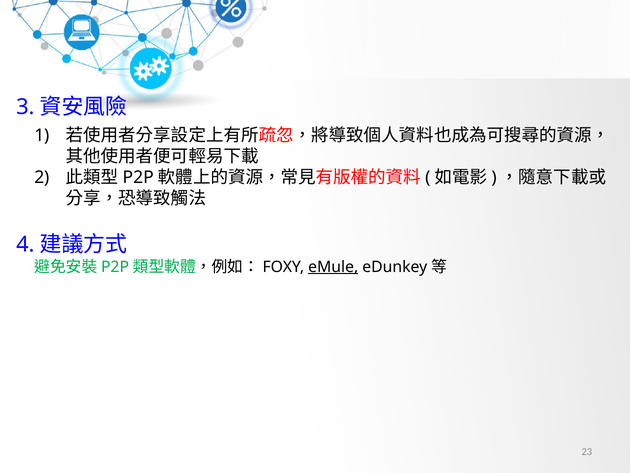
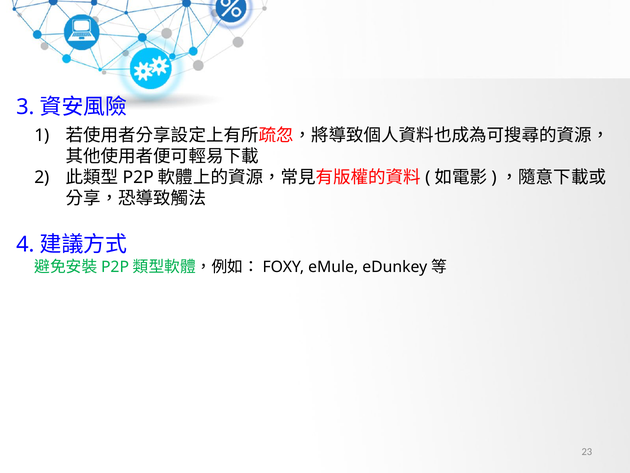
eMule underline: present -> none (333, 267)
